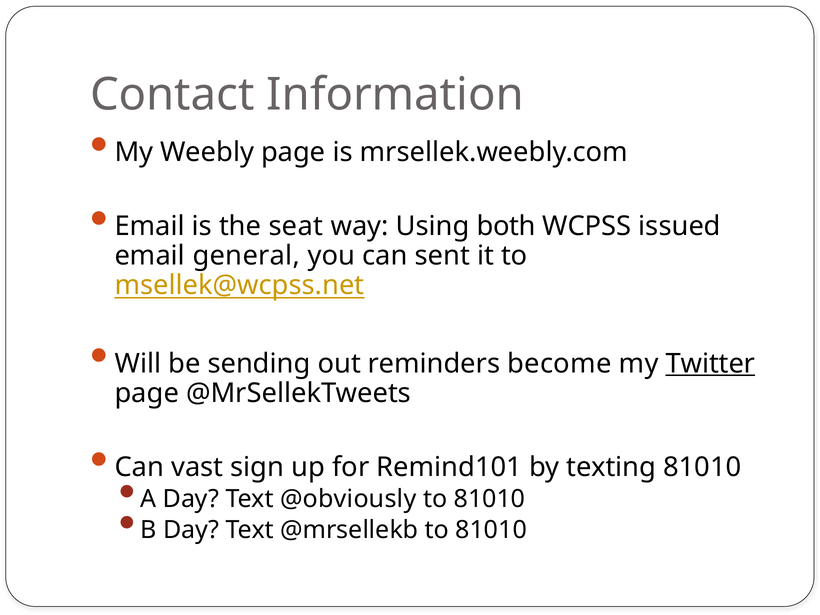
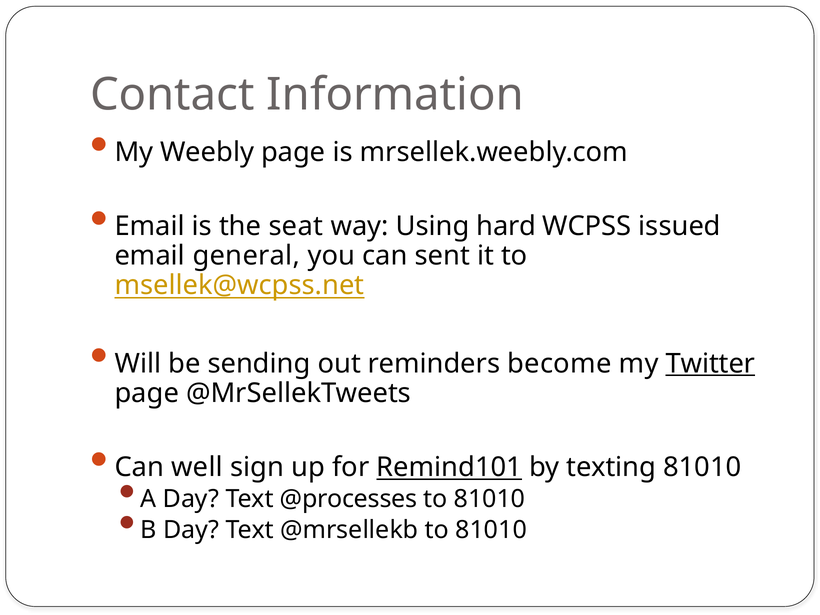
both: both -> hard (506, 226)
vast: vast -> well (197, 467)
Remind101 underline: none -> present (449, 467)
@obviously: @obviously -> @processes (349, 499)
